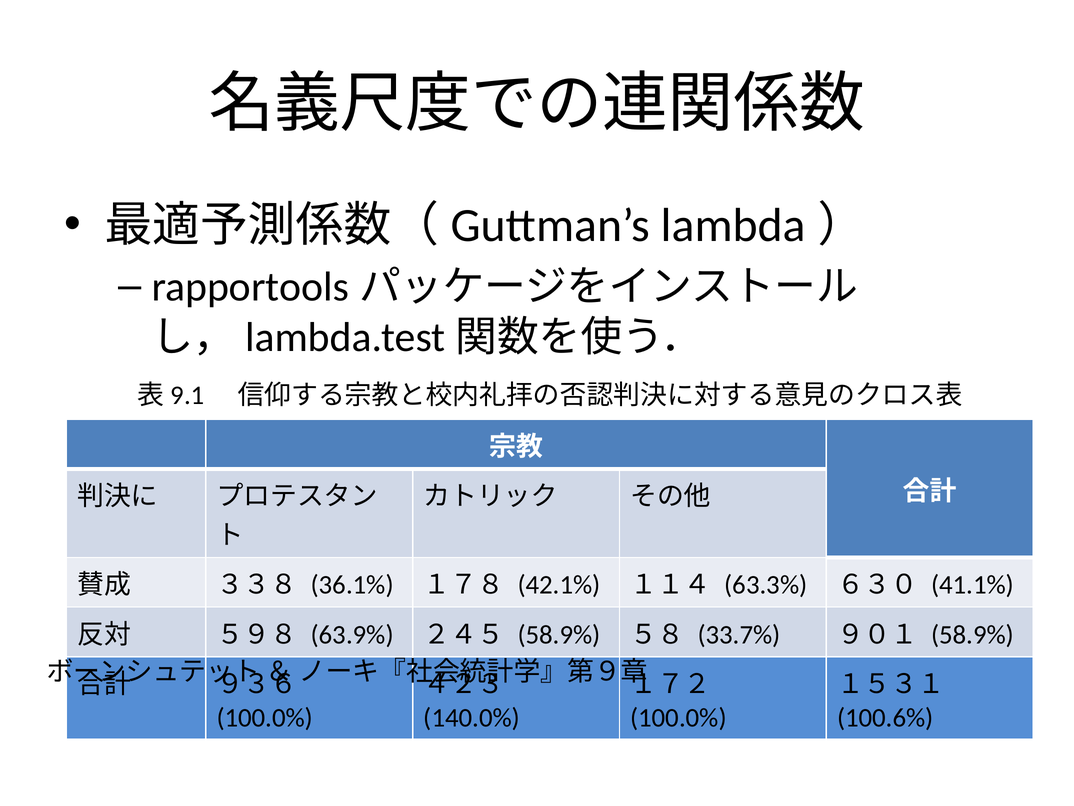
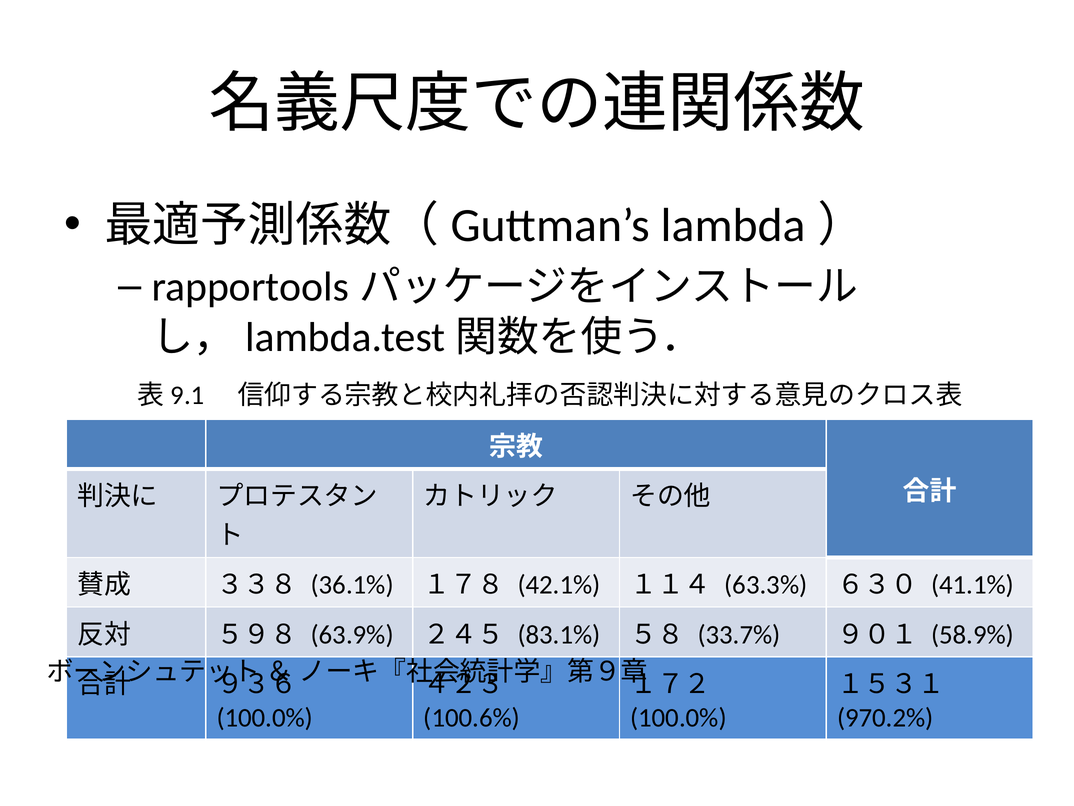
２４５ 58.9%: 58.9% -> 83.1% (559, 634)
140.0%: 140.0% -> 100.6% (472, 717)
100.6%: 100.6% -> 970.2% (885, 717)
